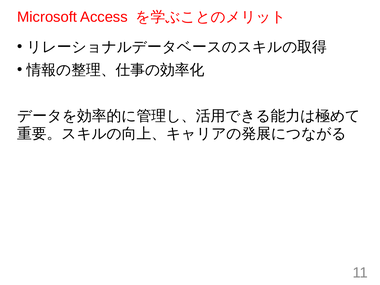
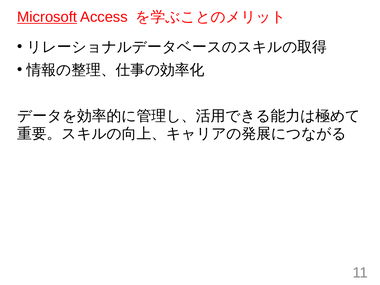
Microsoft underline: none -> present (47, 17)
